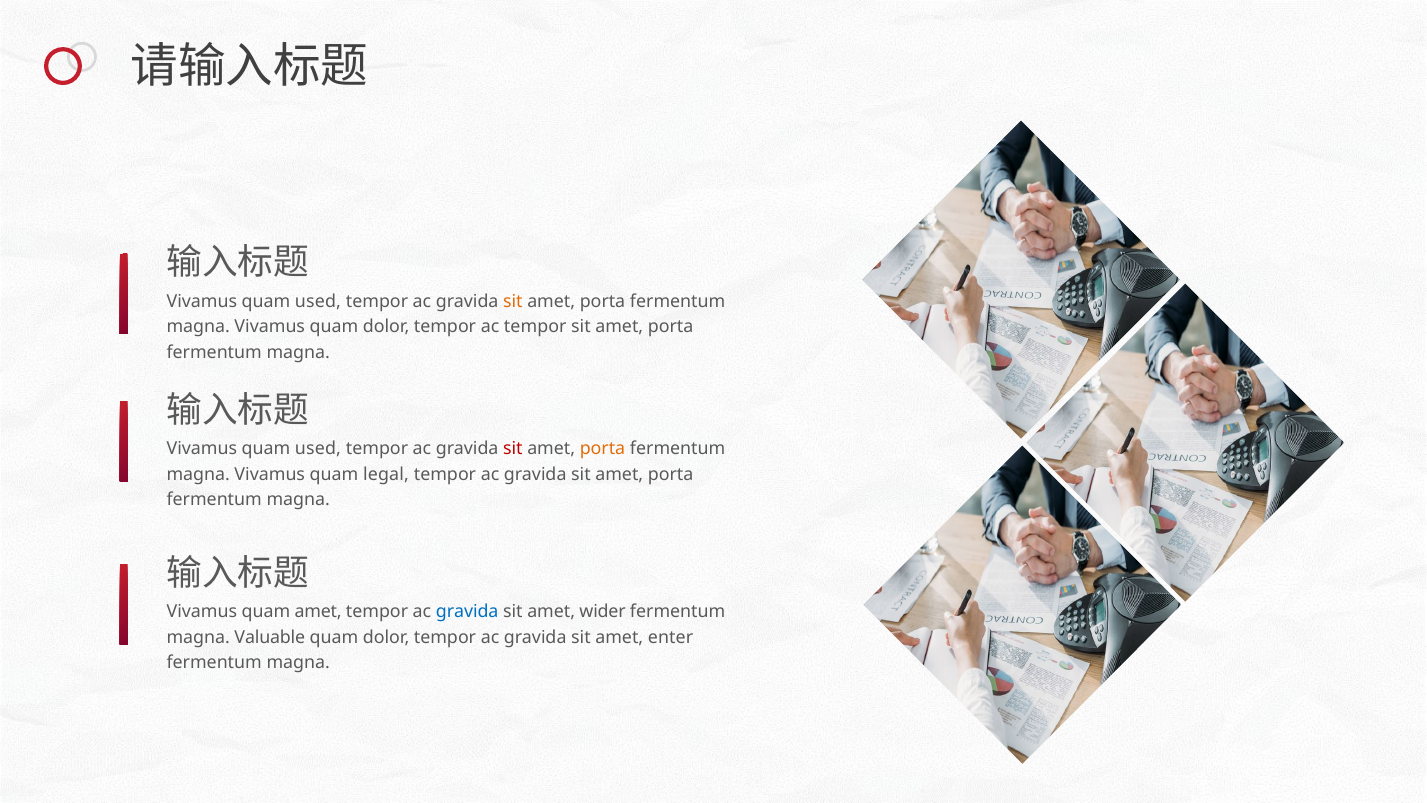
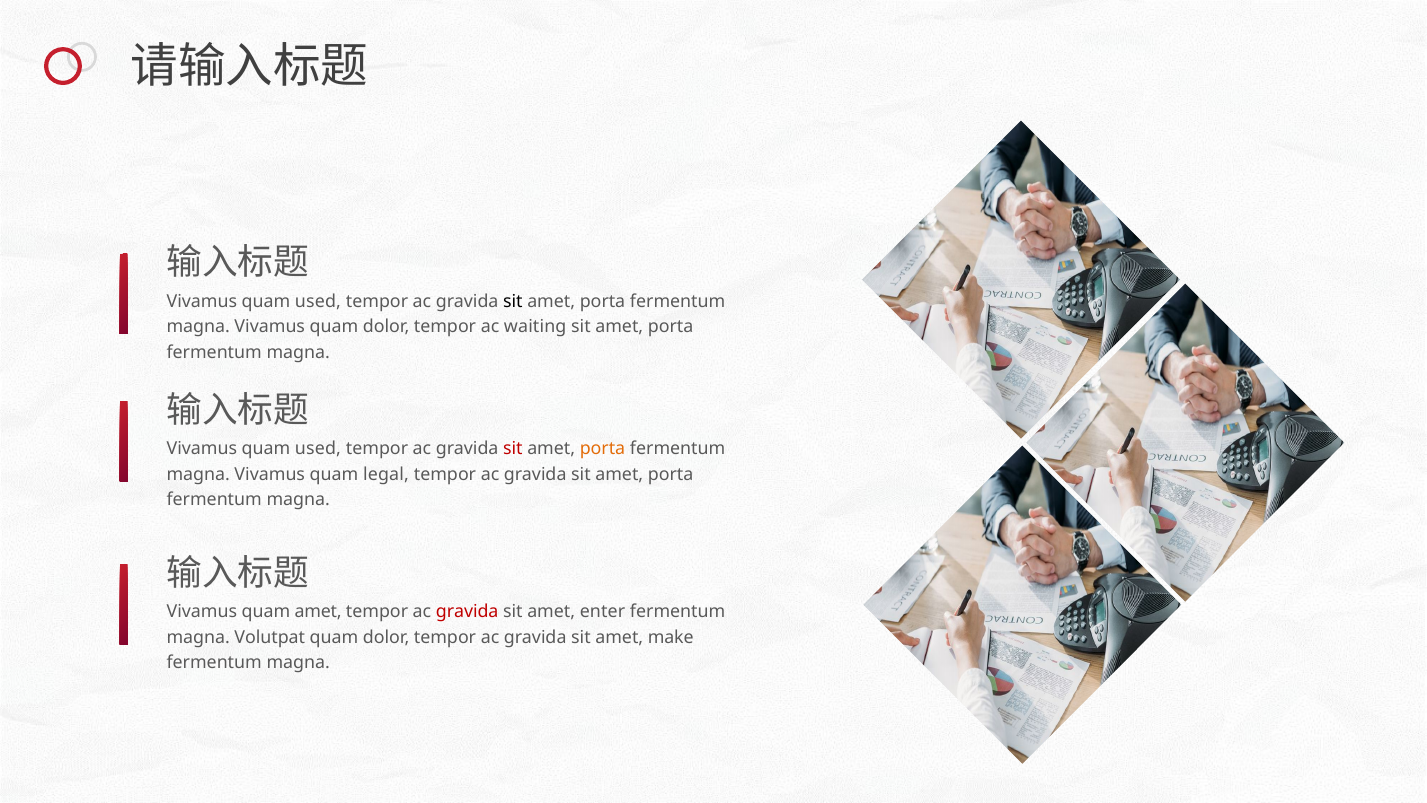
sit colour: orange -> black (513, 301)
ac tempor: tempor -> waiting (535, 327)
gravida colour: blue -> red (467, 611)
wider: wider -> enter (602, 611)
Valuable: Valuable -> Volutpat (270, 637)
enter: enter -> make (671, 637)
